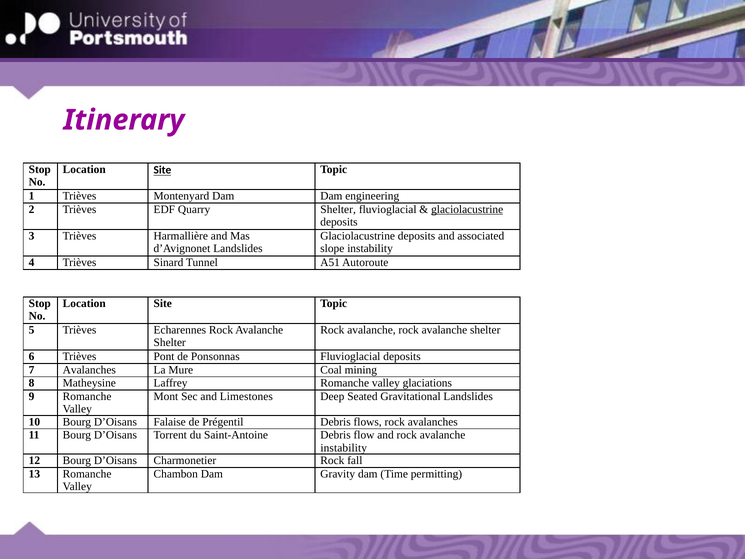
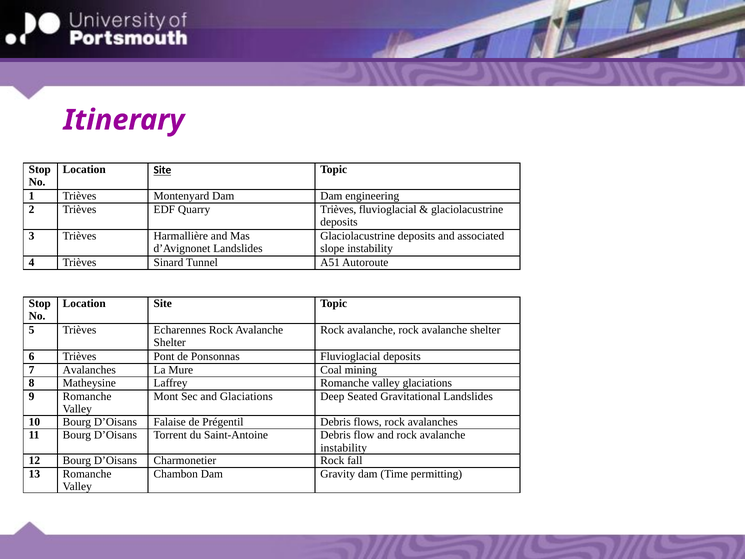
Quarry Shelter: Shelter -> Trièves (338, 209)
glaciolacustrine underline: present -> none (467, 209)
and Limestones: Limestones -> Glaciations (246, 396)
